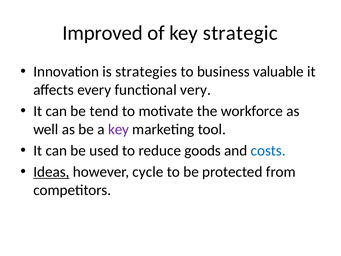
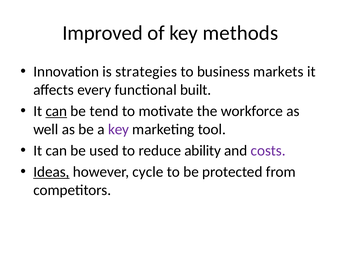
strategic: strategic -> methods (240, 33)
valuable: valuable -> markets (278, 72)
very: very -> built (196, 90)
can underline: none -> present (56, 111)
goods: goods -> ability (203, 150)
costs colour: blue -> purple (268, 150)
